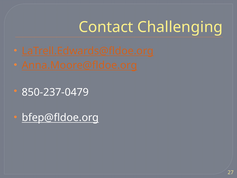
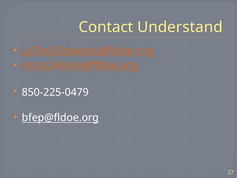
Challenging: Challenging -> Understand (180, 27)
850-237-0479: 850-237-0479 -> 850-225-0479 (55, 92)
